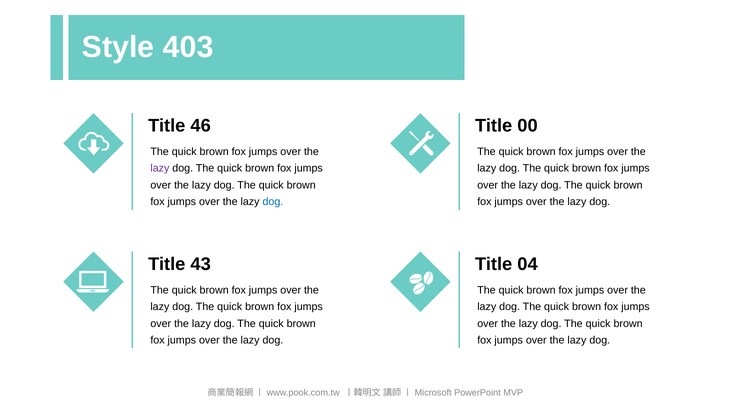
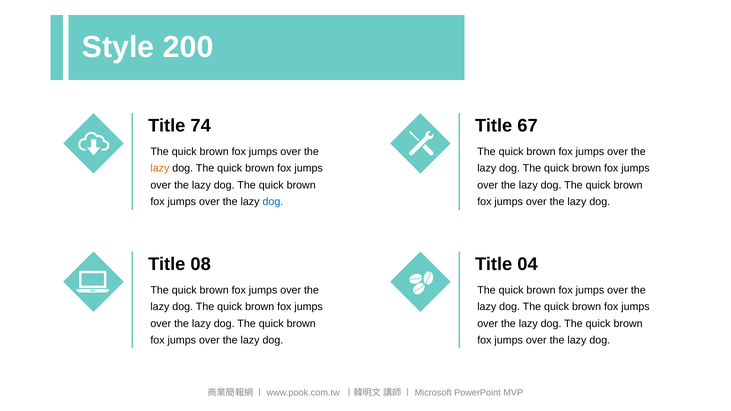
403: 403 -> 200 (188, 47)
46: 46 -> 74 (201, 126)
00: 00 -> 67 (528, 126)
lazy colour: purple -> orange (160, 169)
43: 43 -> 08 (201, 264)
